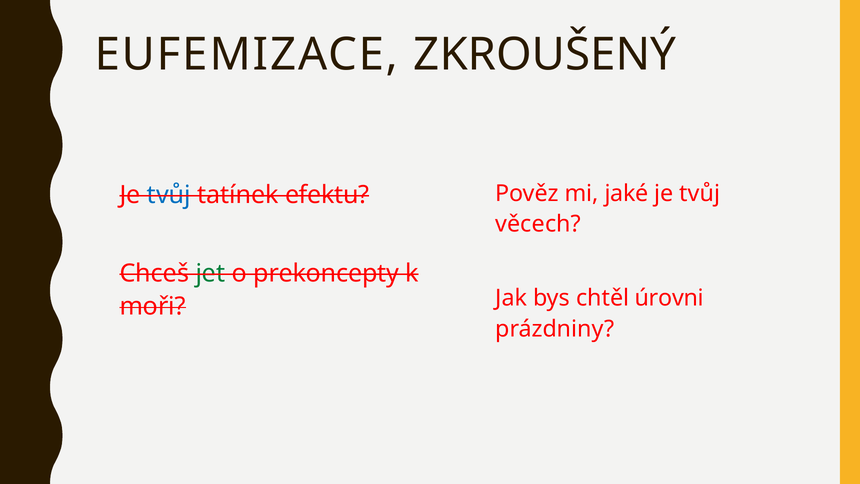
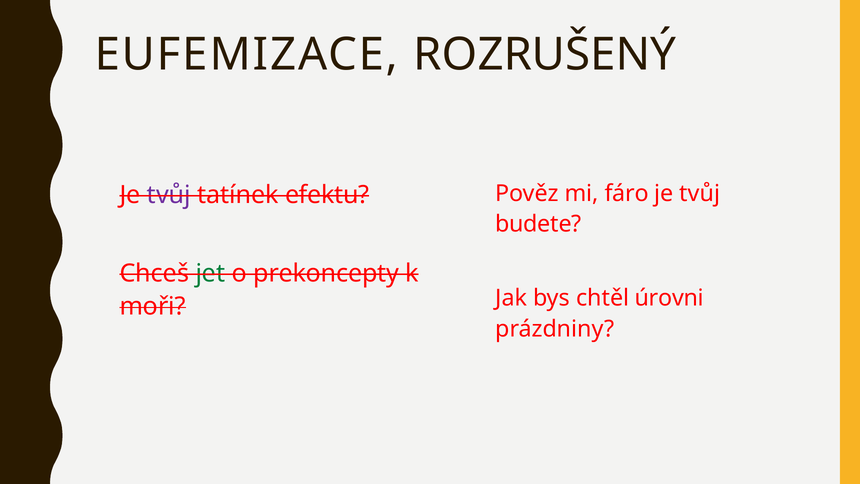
ZKROUŠENÝ: ZKROUŠENÝ -> ROZRUŠENÝ (545, 55)
jaké: jaké -> fáro (627, 193)
tvůj colour: blue -> purple (169, 195)
věcech: věcech -> budete (538, 224)
